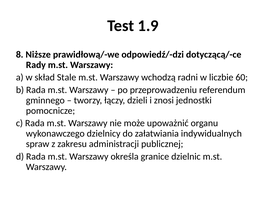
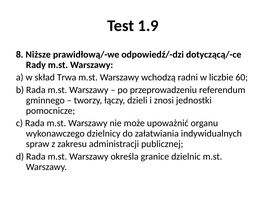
Stale: Stale -> Trwa (67, 77)
